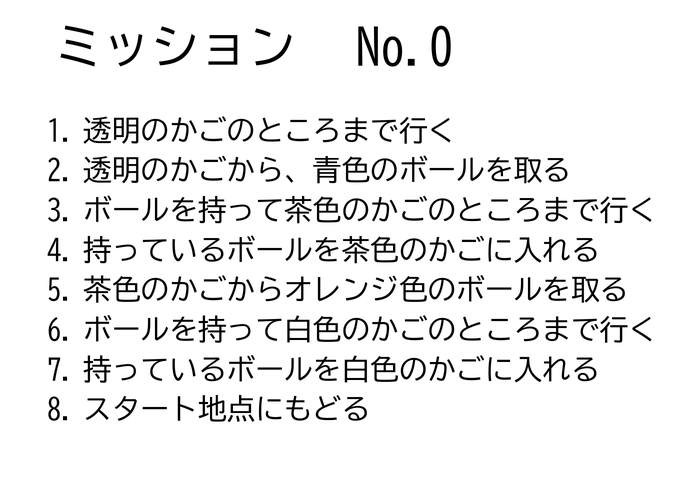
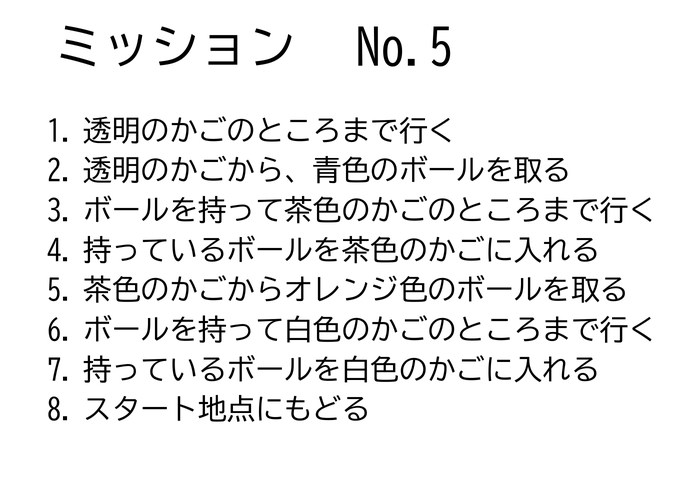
No.0: No.0 -> No.5 (405, 49)
